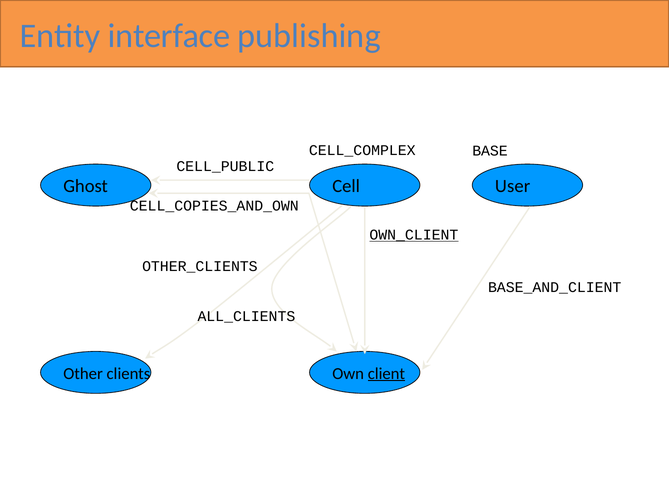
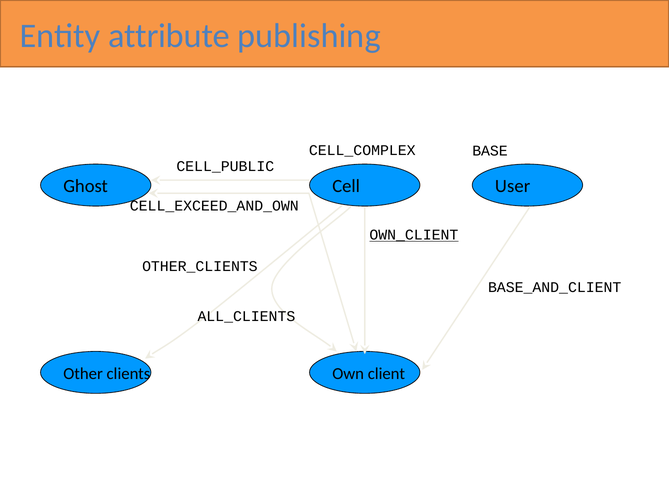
interface: interface -> attribute (169, 36)
CELL_COPIES_AND_OWN: CELL_COPIES_AND_OWN -> CELL_EXCEED_AND_OWN (214, 206)
client underline: present -> none (386, 373)
